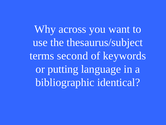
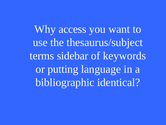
across: across -> access (72, 29)
second: second -> sidebar (73, 56)
